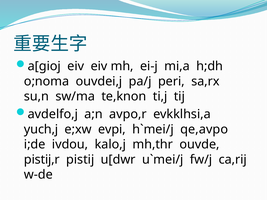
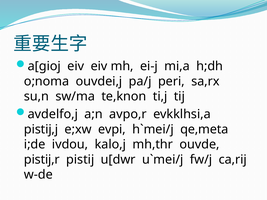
yuch,j: yuch,j -> pistij,j (41, 129)
qe,avpo: qe,avpo -> qe,meta (204, 129)
